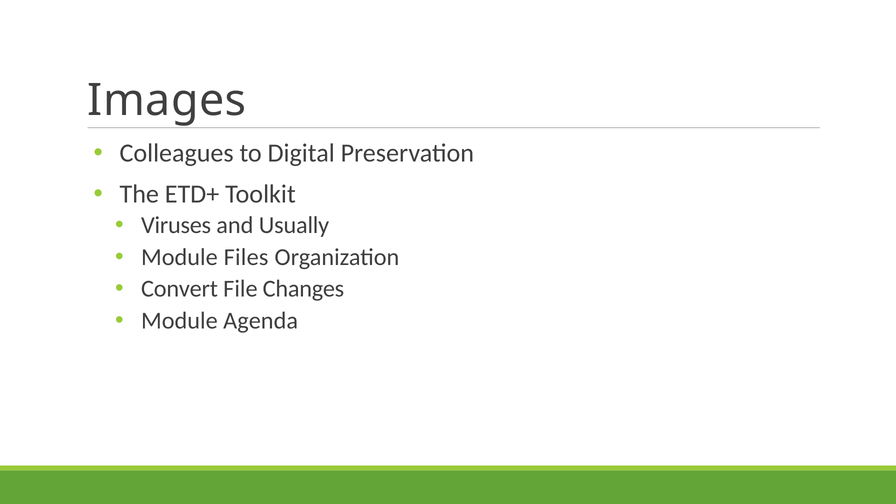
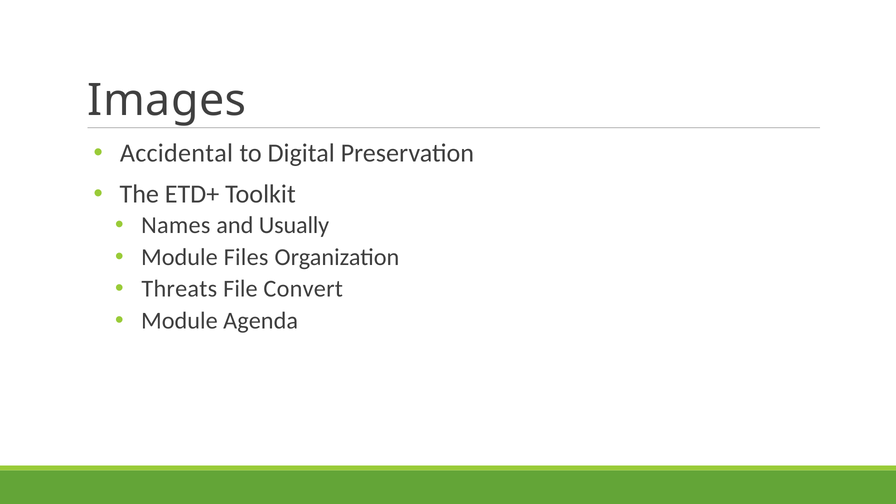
Colleagues: Colleagues -> Accidental (176, 153)
Viruses: Viruses -> Names (176, 225)
Convert: Convert -> Threats (179, 289)
Changes: Changes -> Convert (303, 289)
